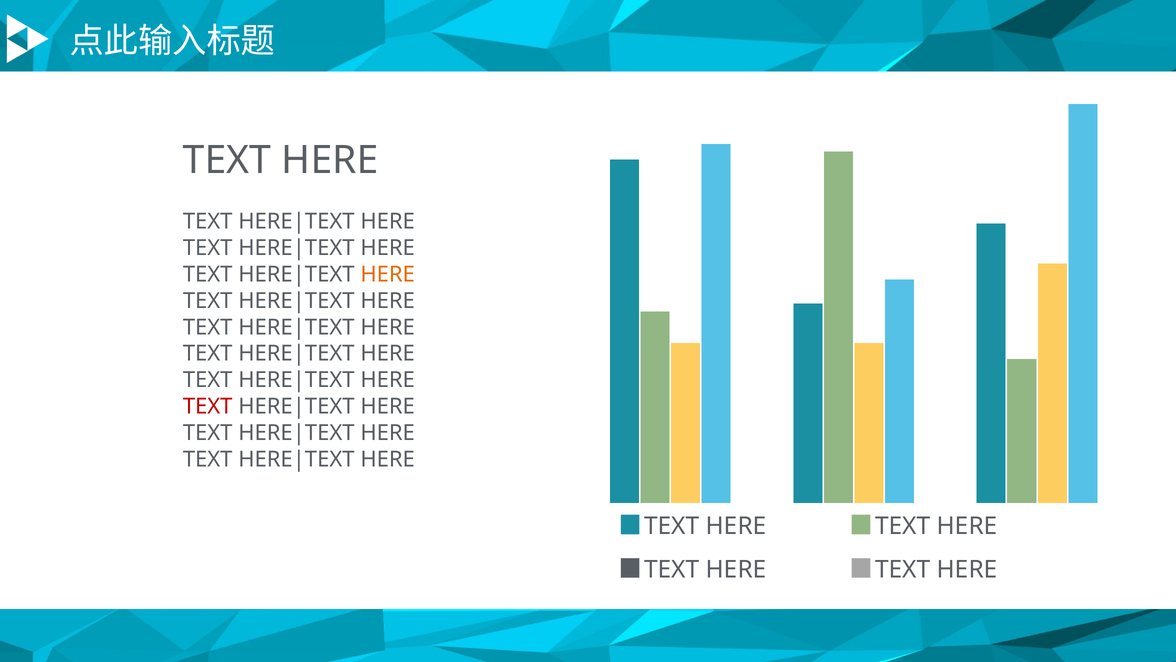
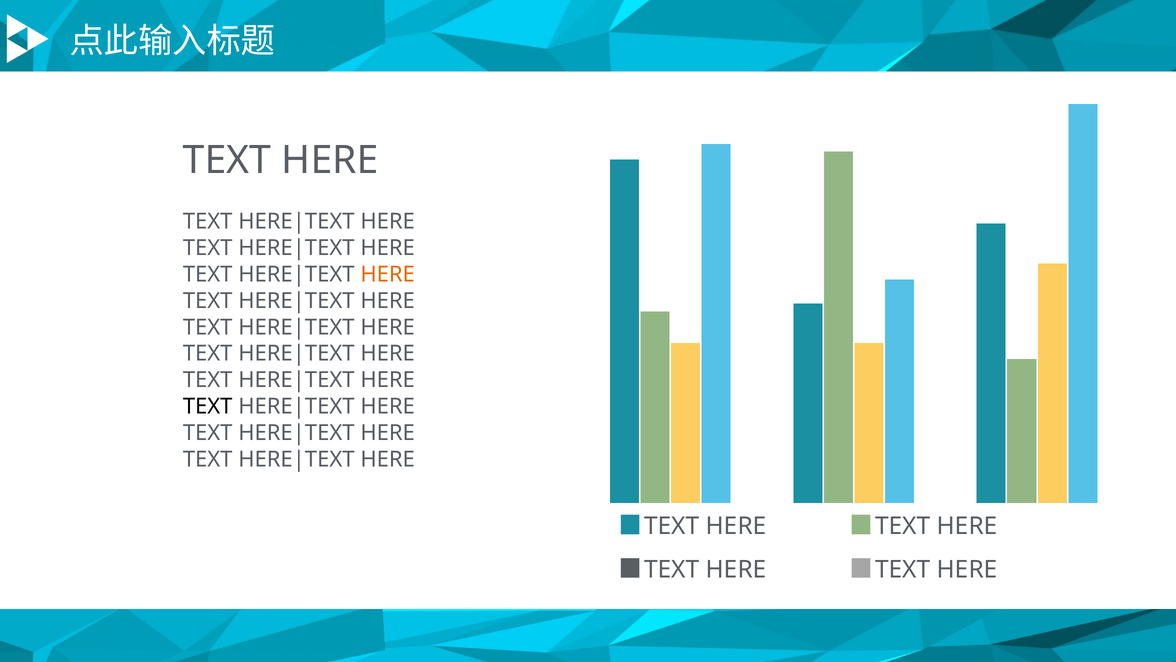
TEXT colour: red -> black (208, 406)
